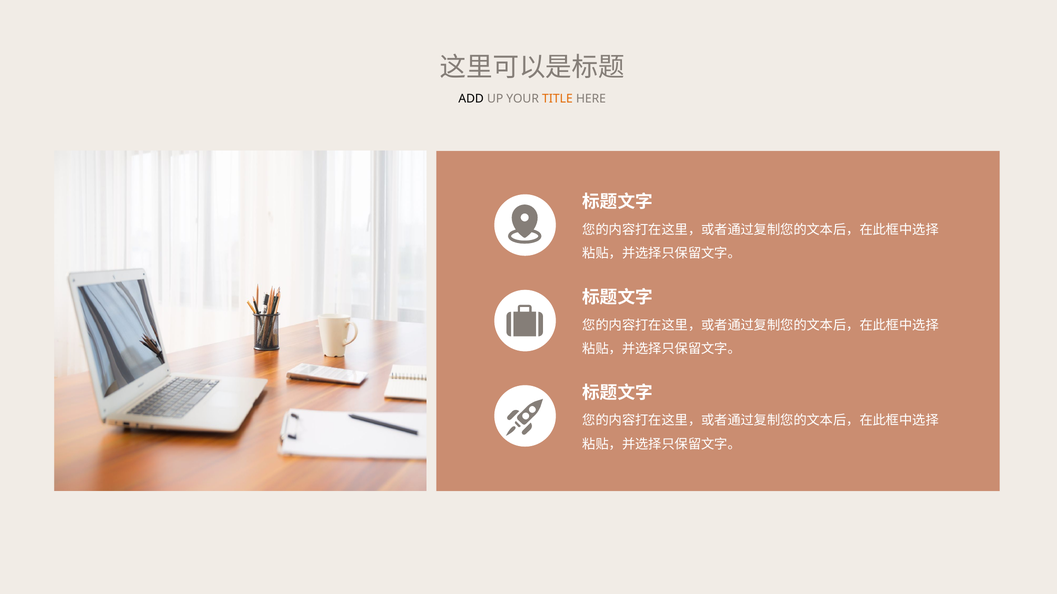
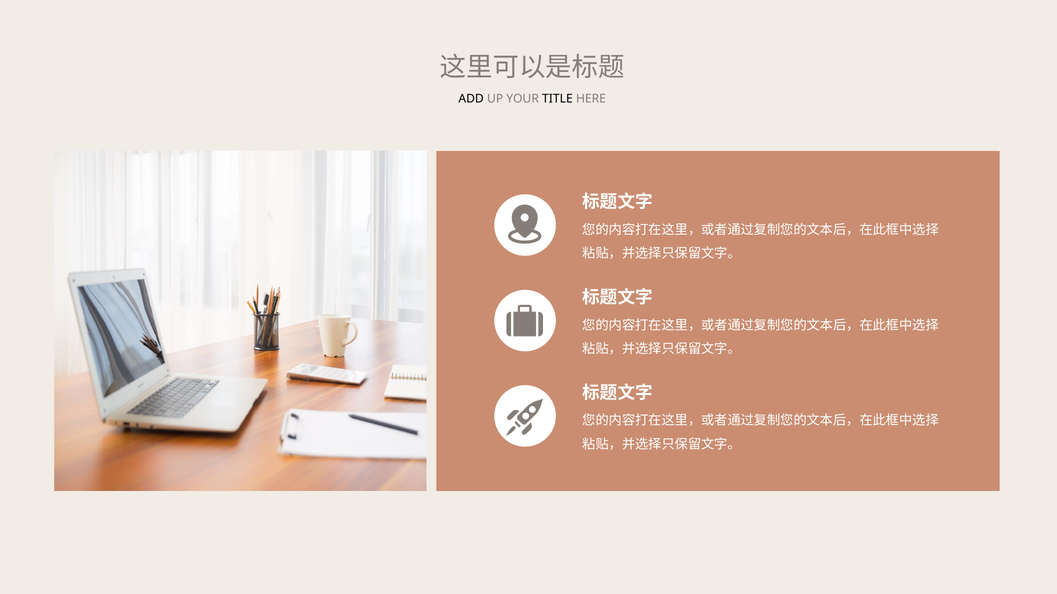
TITLE colour: orange -> black (557, 99)
